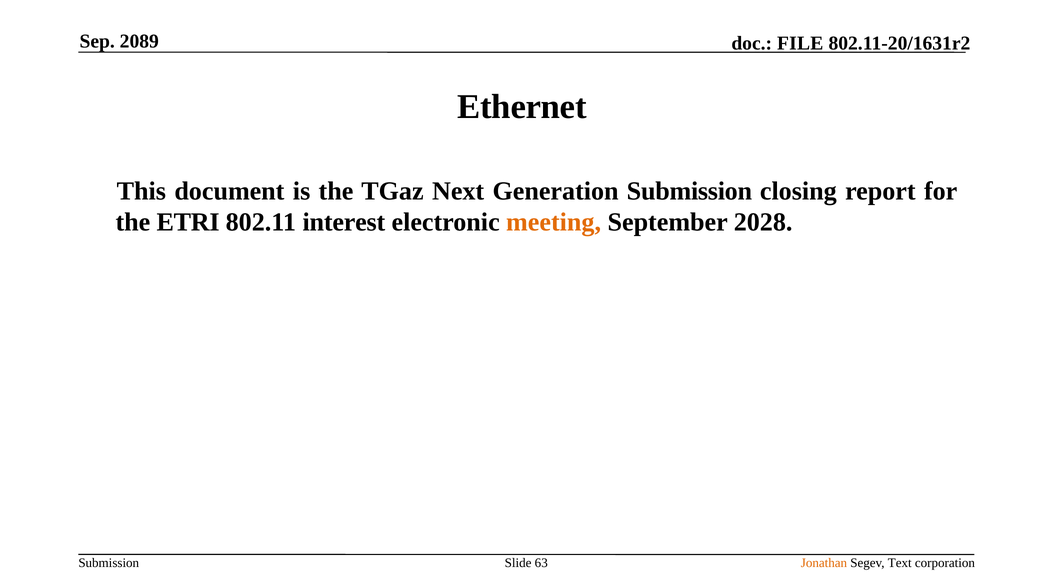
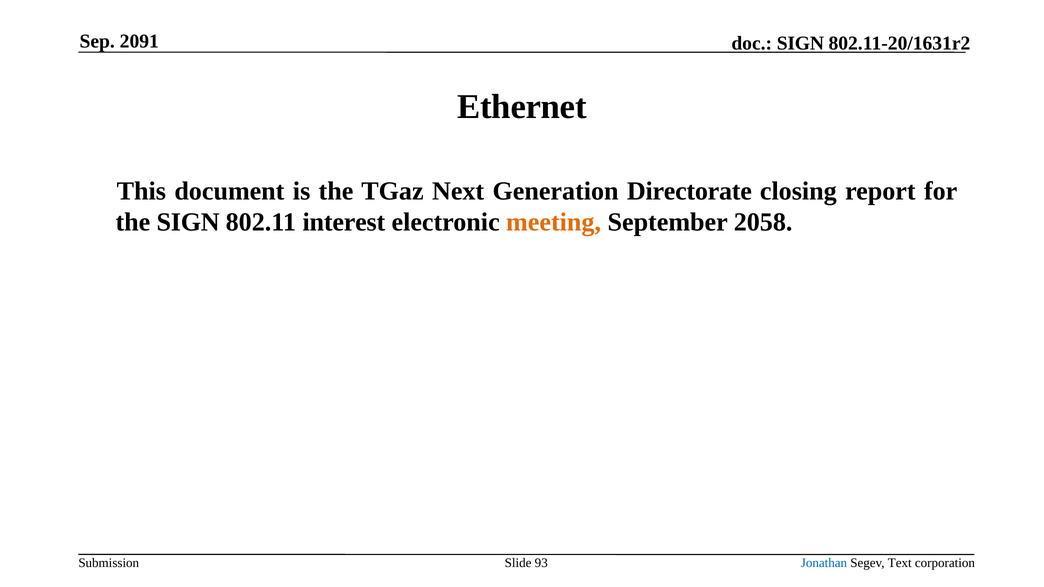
2089: 2089 -> 2091 (139, 42)
FILE: FILE -> SIGN (800, 44)
Generation Submission: Submission -> Directorate (689, 191)
the ETRI: ETRI -> SIGN (188, 222)
2028: 2028 -> 2058 (763, 222)
63: 63 -> 93 (541, 563)
Jonathan colour: orange -> blue (824, 563)
